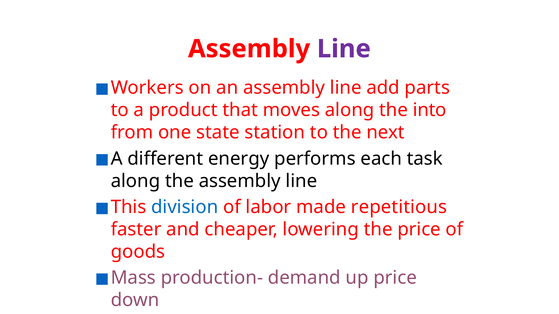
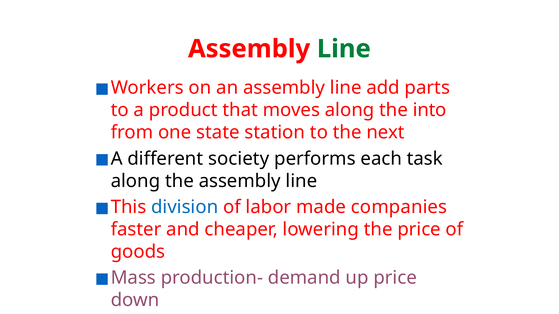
Line colour: purple -> green (344, 49)
energy: energy -> society (239, 159)
repetitious: repetitious -> companies (399, 207)
